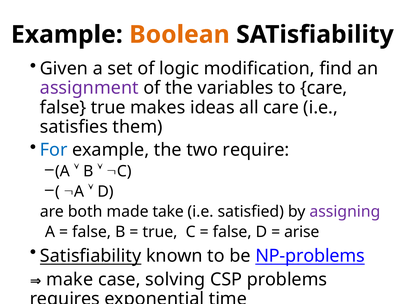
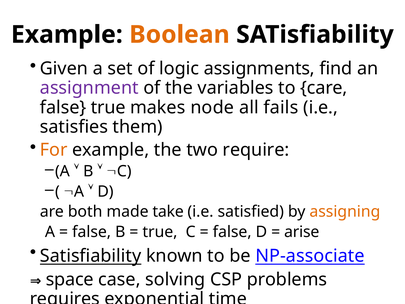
modification: modification -> assignments (259, 68)
ideas: ideas -> node (212, 107)
all care: care -> fails (281, 107)
For colour: blue -> orange (54, 150)
assigning colour: purple -> orange (345, 212)
NP-problems: NP-problems -> NP-associate (310, 256)
make: make -> space (70, 279)
